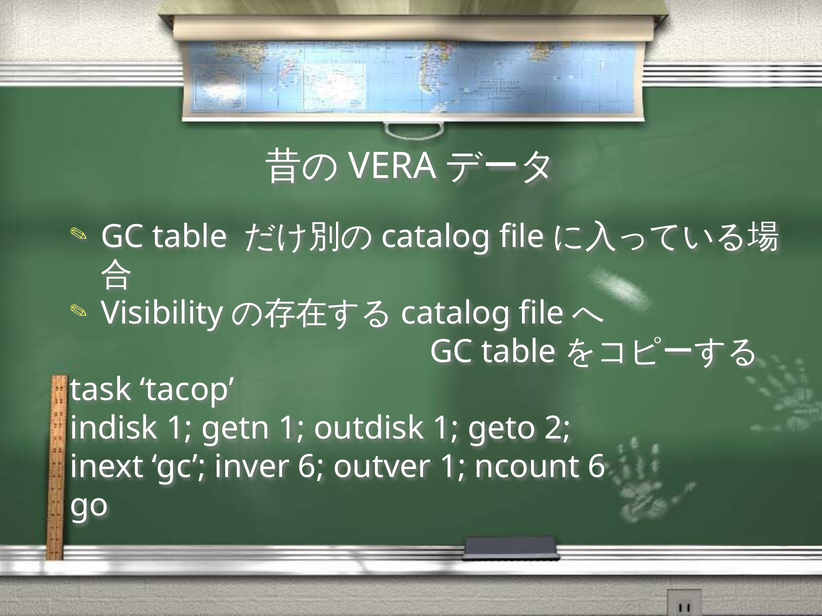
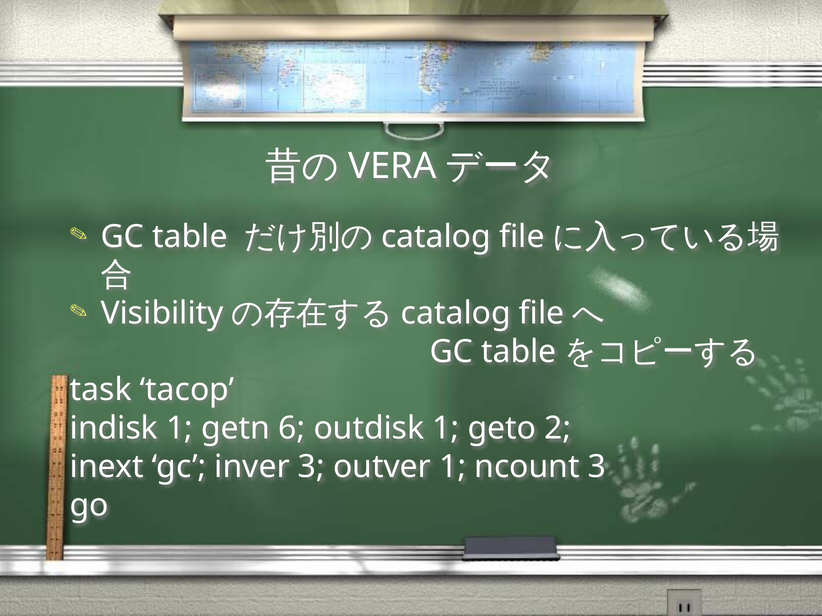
getn 1: 1 -> 6 (292, 429)
inver 6: 6 -> 3 (311, 467)
ncount 6: 6 -> 3 (597, 467)
